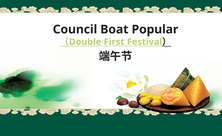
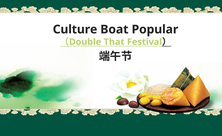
Council: Council -> Culture (75, 30)
First: First -> That (114, 42)
